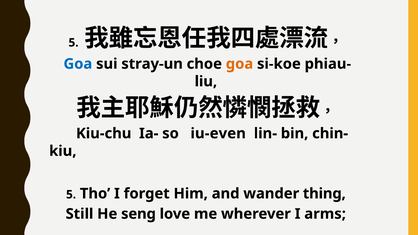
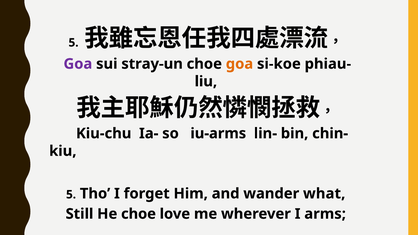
Goa colour: blue -> purple (78, 64)
iu-even: iu-even -> iu-arms (218, 133)
thing: thing -> what (324, 194)
He seng: seng -> choe (138, 214)
